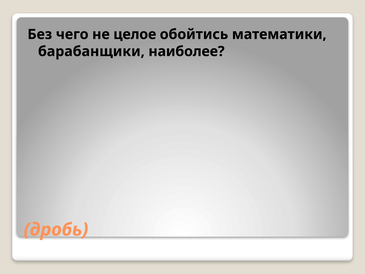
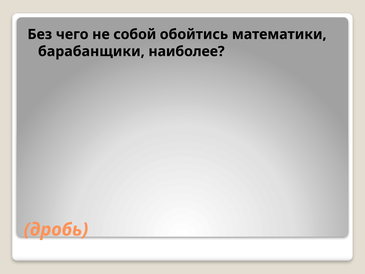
целое: целое -> собой (135, 34)
